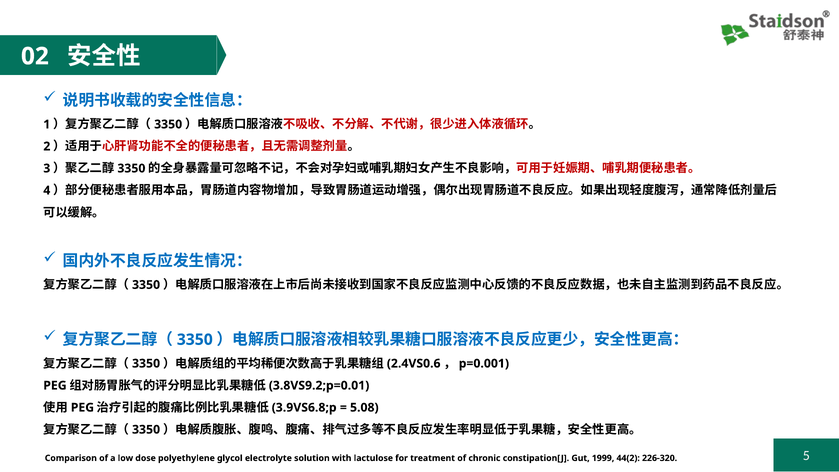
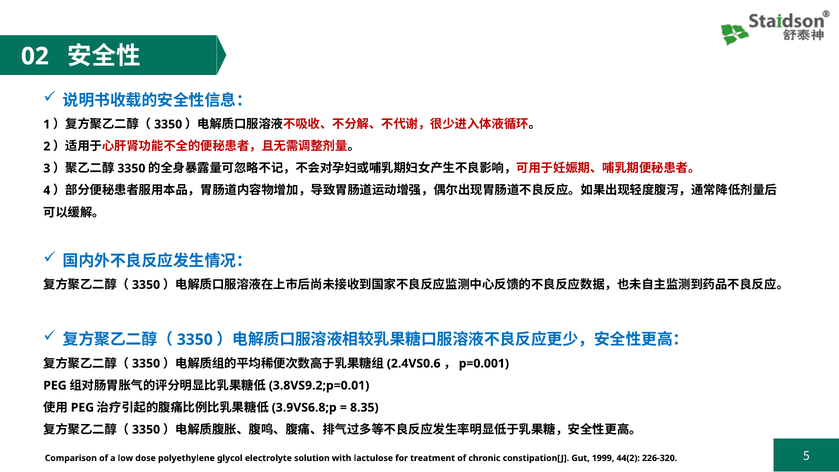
5.08: 5.08 -> 8.35 (364, 407)
